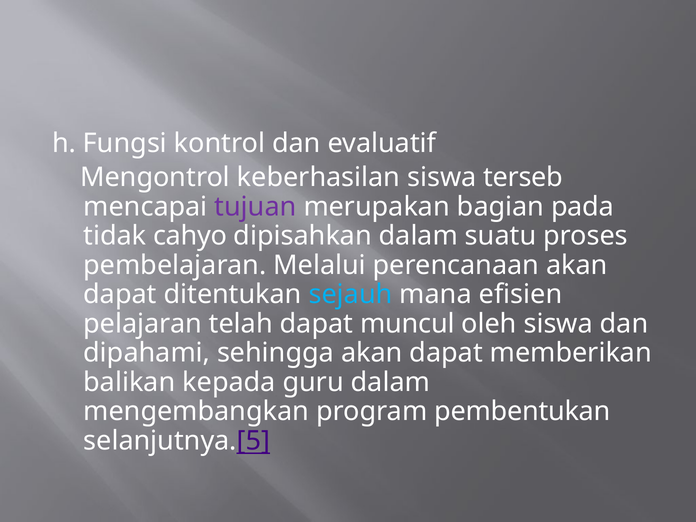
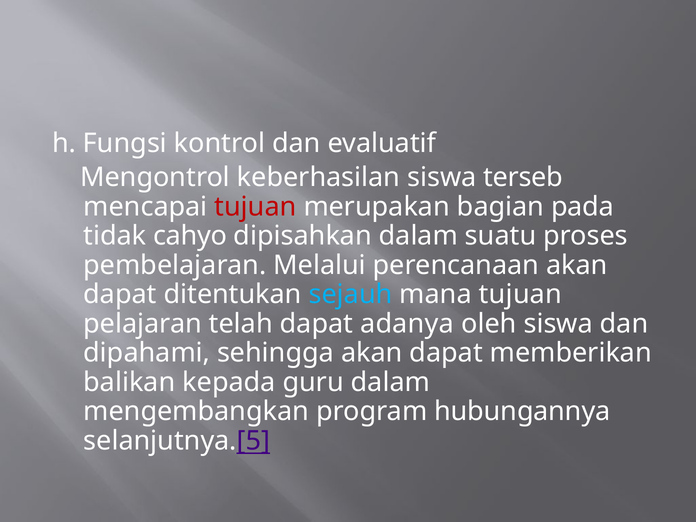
tujuan colour: purple -> red (255, 207)
mana efisien: efisien -> tujuan (520, 294)
muncul: muncul -> adanya (407, 324)
pembentukan: pembentukan -> hubungannya (522, 411)
